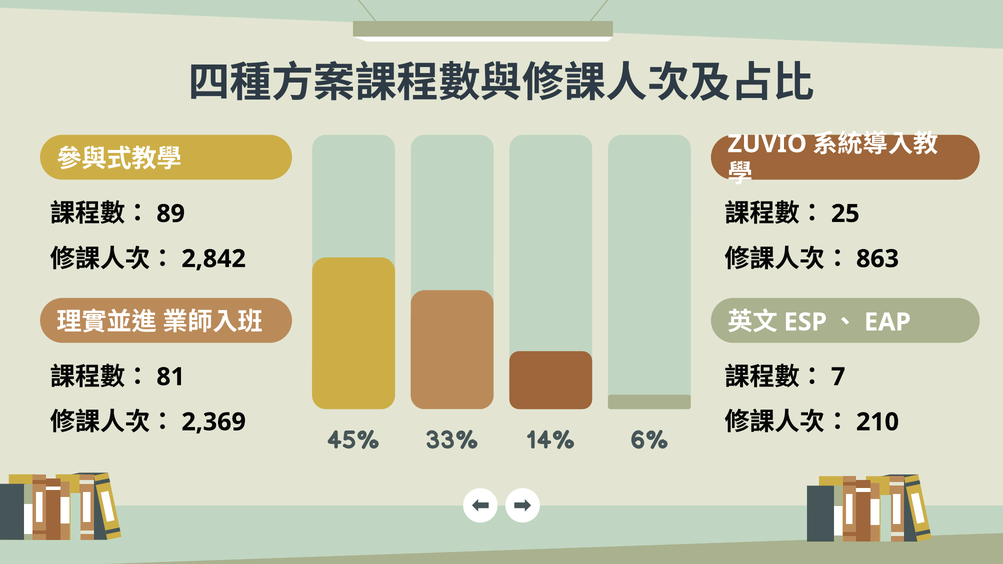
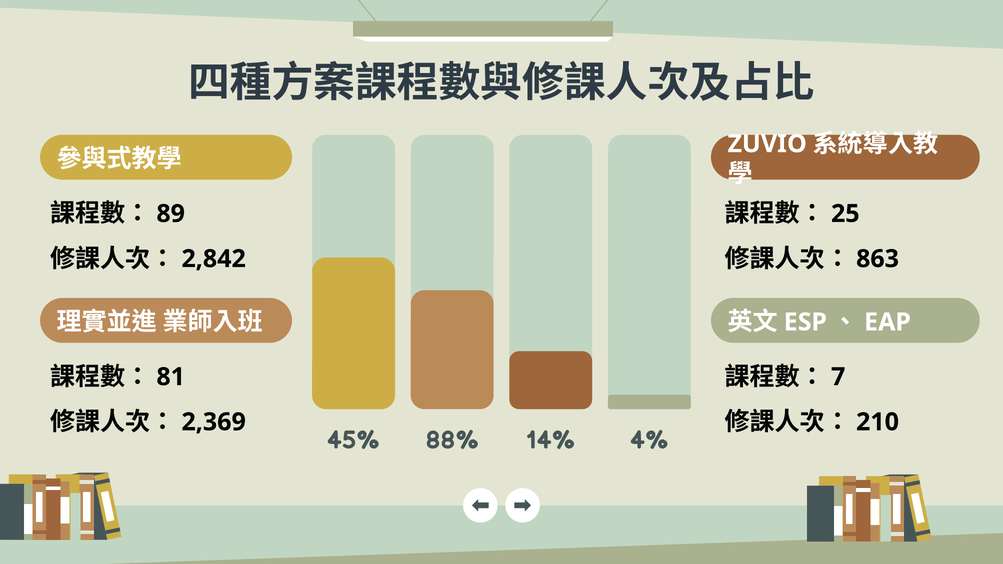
33%: 33% -> 88% (452, 441)
6%: 6% -> 4% (649, 441)
